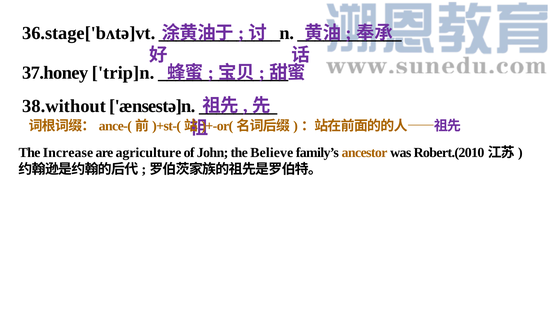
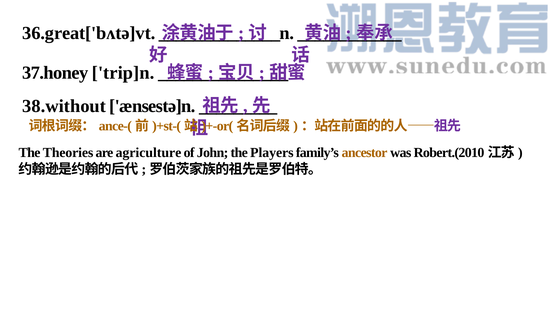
36.stage['bʌtə]vt: 36.stage['bʌtə]vt -> 36.great['bʌtə]vt (89, 33)
Increase: Increase -> Theories (68, 153)
Believe: Believe -> Players (272, 153)
